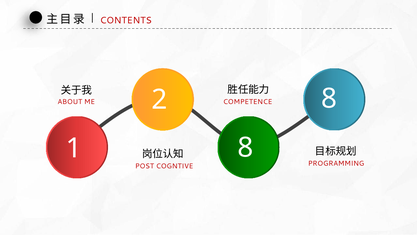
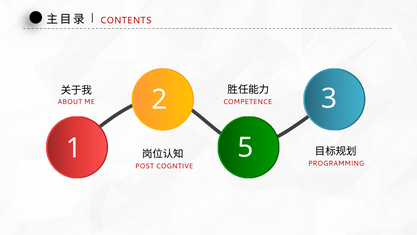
2 8: 8 -> 3 (329, 98)
1 8: 8 -> 5 (245, 147)
